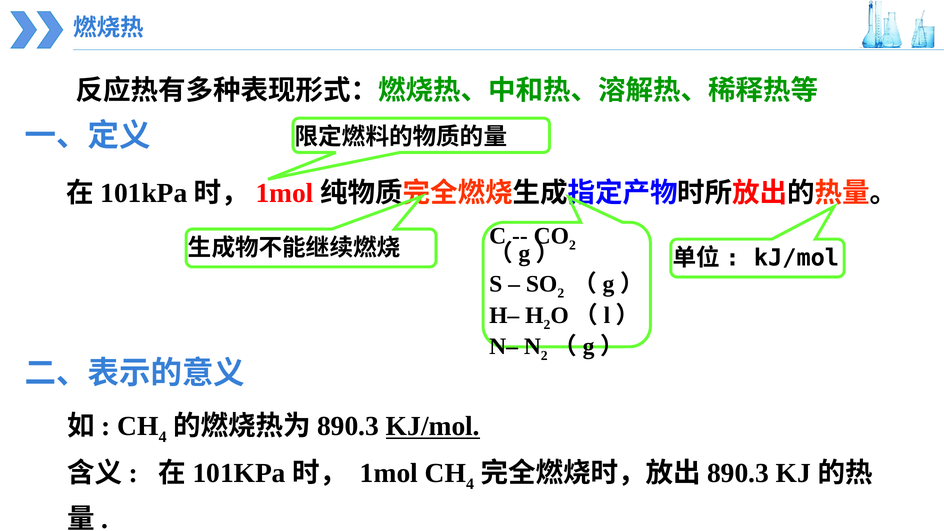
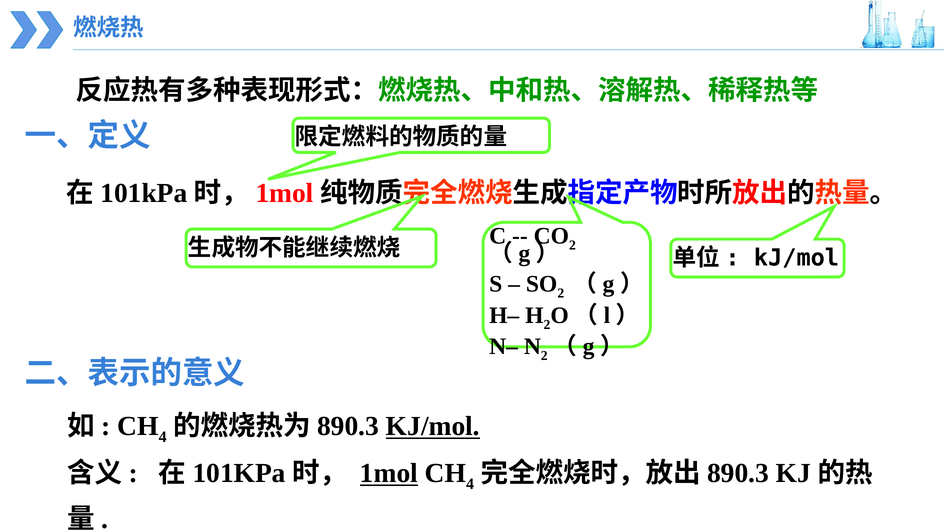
1mol underline: none -> present (389, 473)
